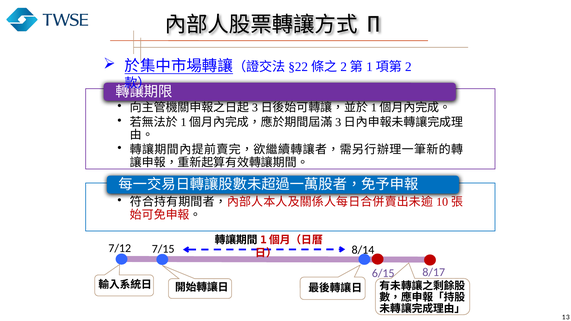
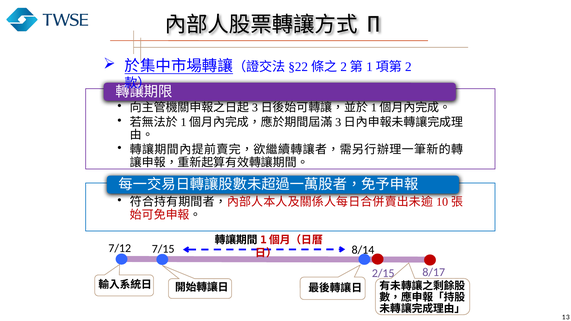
6/15: 6/15 -> 2/15 (383, 273)
